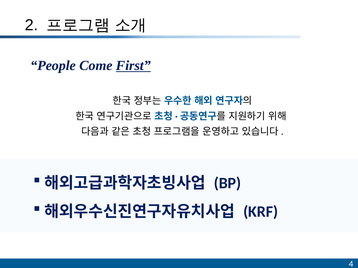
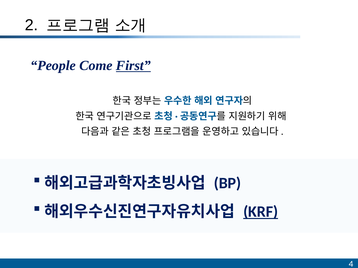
KRF underline: none -> present (261, 212)
